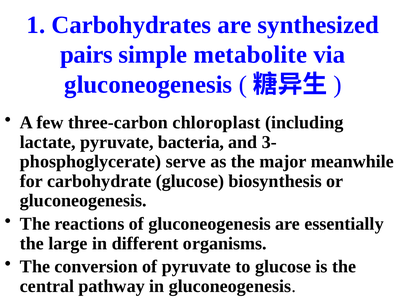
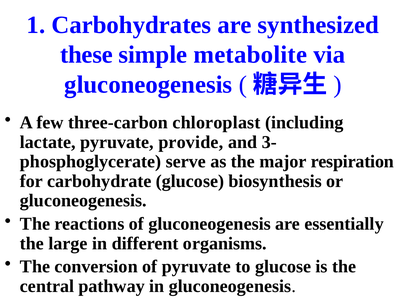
pairs: pairs -> these (86, 55)
bacteria: bacteria -> provide (191, 142)
meanwhile: meanwhile -> respiration (352, 161)
